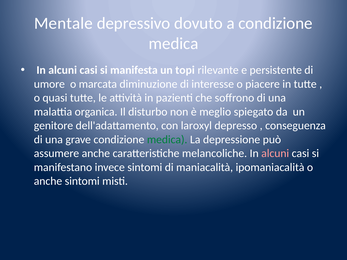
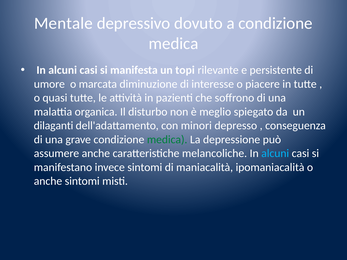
genitore: genitore -> dilaganti (54, 126)
laroxyl: laroxyl -> minori (196, 126)
alcuni colour: pink -> light blue (275, 153)
